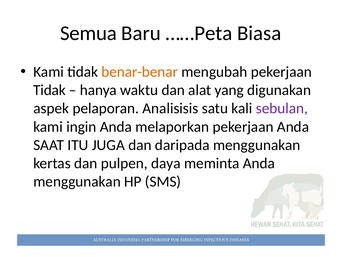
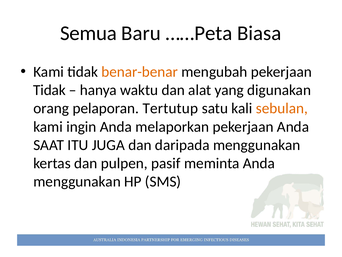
aspek: aspek -> orang (51, 108)
Analisisis: Analisisis -> Tertutup (170, 108)
sebulan colour: purple -> orange (282, 108)
daya: daya -> pasif (166, 163)
